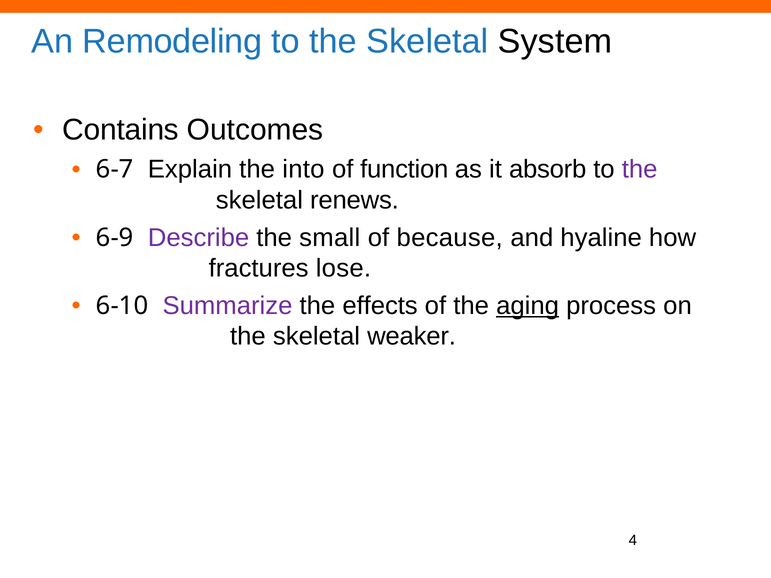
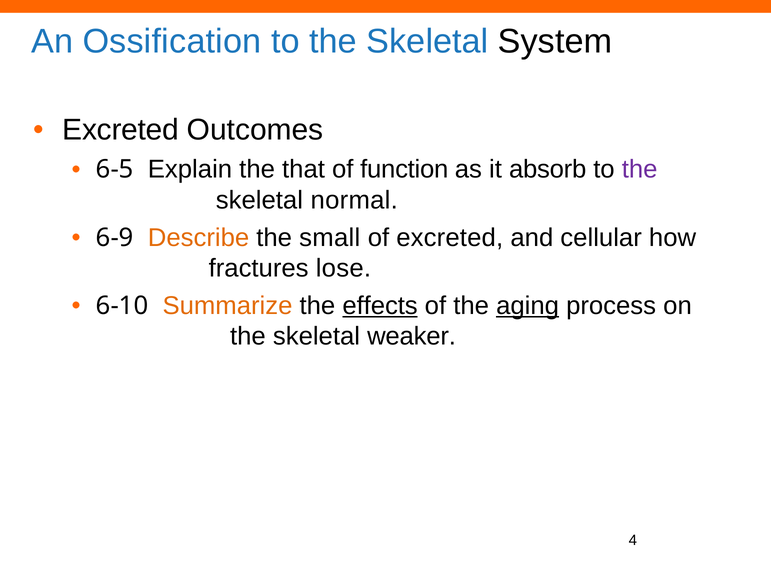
Remodeling: Remodeling -> Ossification (172, 42)
Contains: Contains -> Excreted (121, 130)
6-7: 6-7 -> 6-5 (115, 170)
into: into -> that (304, 170)
renews: renews -> normal (354, 200)
Describe colour: purple -> orange (199, 238)
of because: because -> excreted (450, 238)
hyaline: hyaline -> cellular (601, 238)
Summarize colour: purple -> orange (227, 306)
effects underline: none -> present (380, 306)
